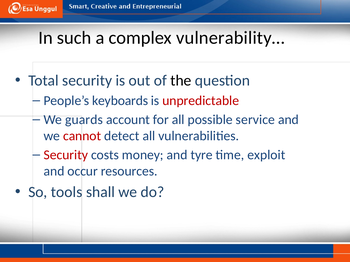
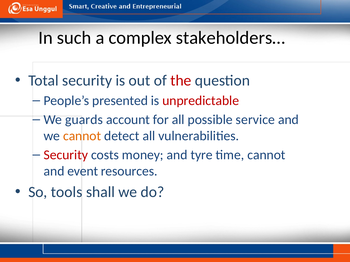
vulnerability…: vulnerability… -> stakeholders… (230, 38)
the colour: black -> red (181, 81)
keyboards: keyboards -> presented (120, 101)
cannot colour: red -> orange (82, 136)
time exploit: exploit -> cannot (266, 155)
occur: occur -> event (83, 172)
